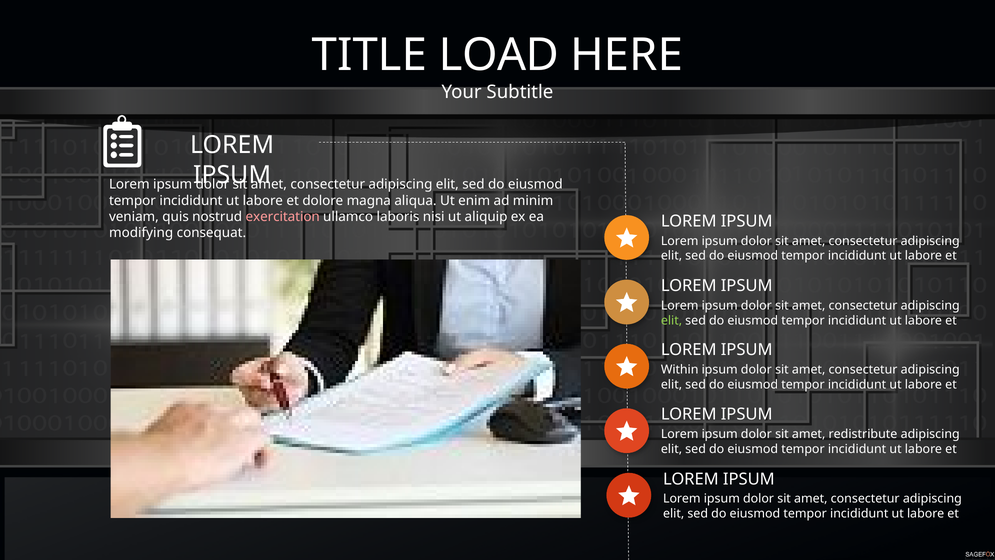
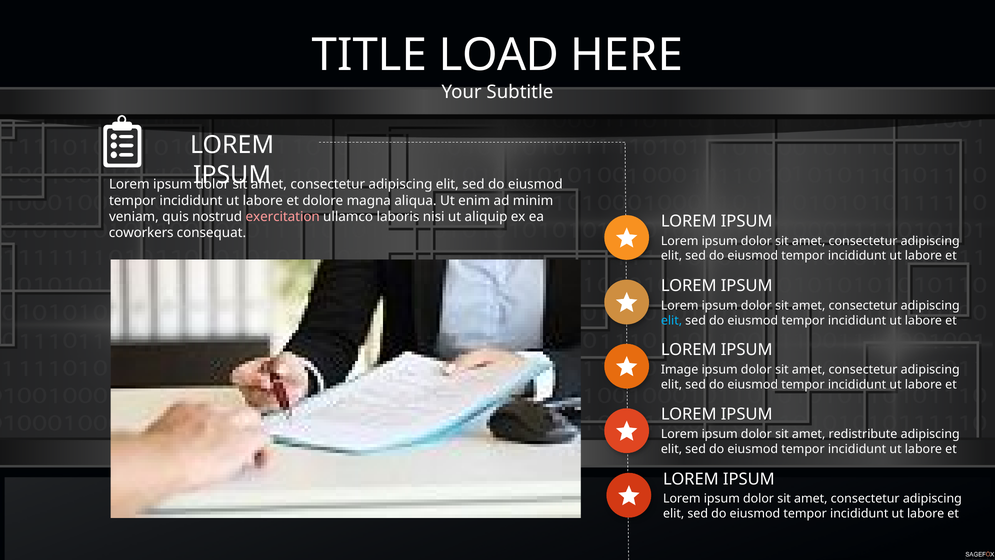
modifying: modifying -> coworkers (141, 233)
elit colour: light green -> light blue (672, 320)
Within: Within -> Image (680, 369)
